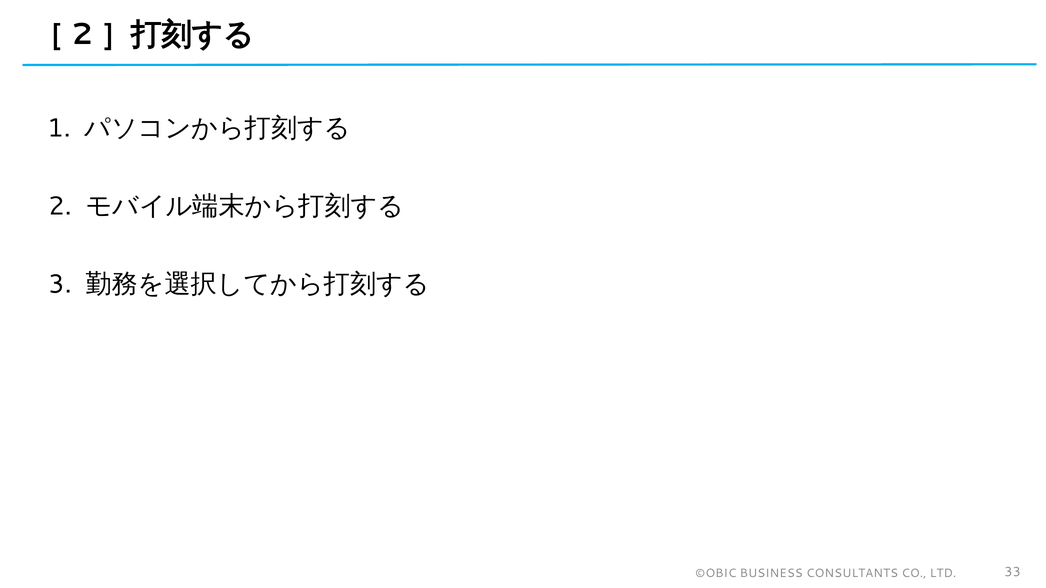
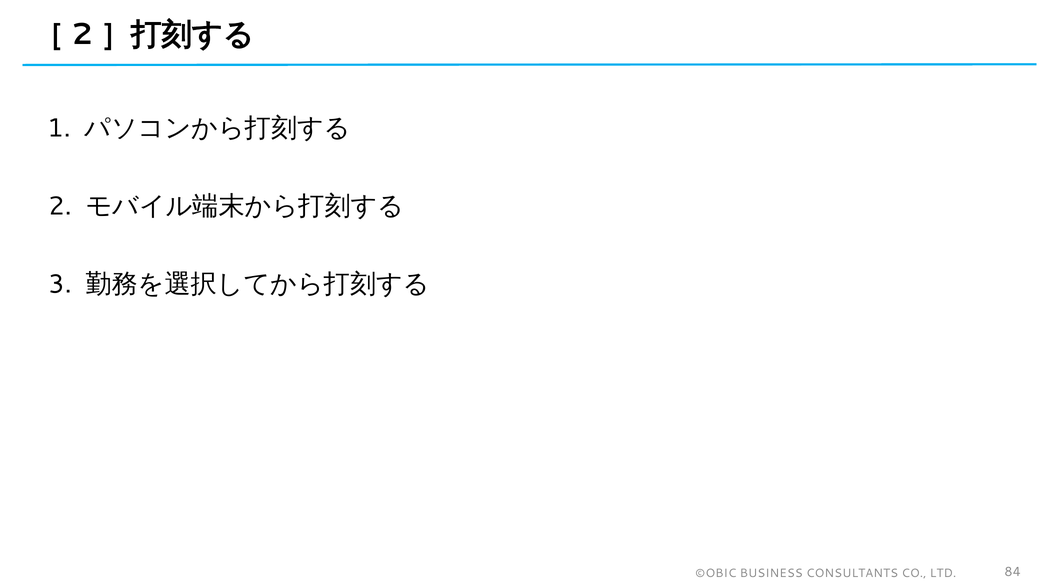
33: 33 -> 84 (1013, 572)
